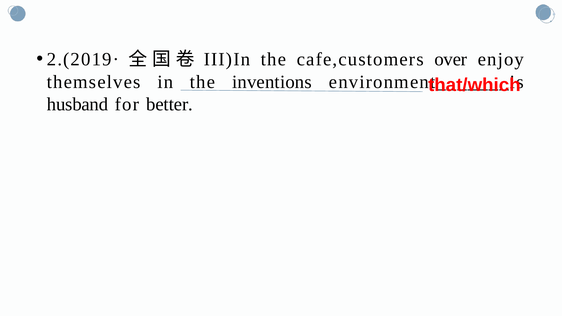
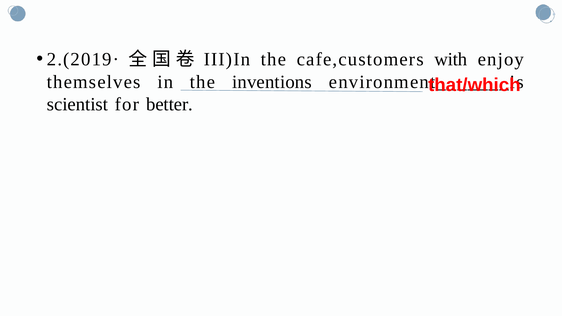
over: over -> with (451, 59)
husband: husband -> scientist (77, 104)
